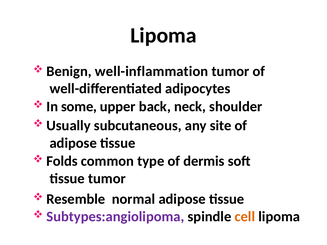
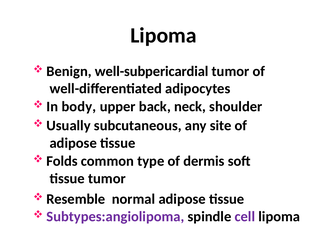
well-inflammation: well-inflammation -> well-subpericardial (152, 71)
some: some -> body (79, 107)
cell colour: orange -> purple (245, 217)
